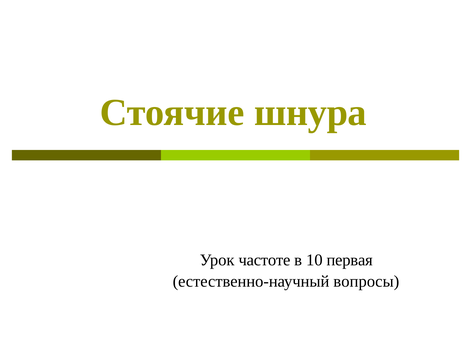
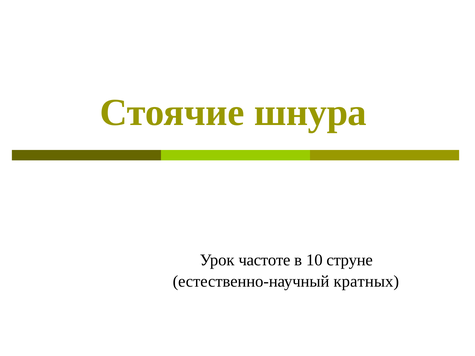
первая: первая -> струне (350, 260)
вопросы: вопросы -> кратных (366, 281)
